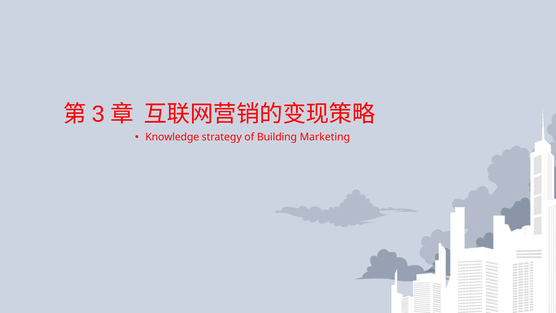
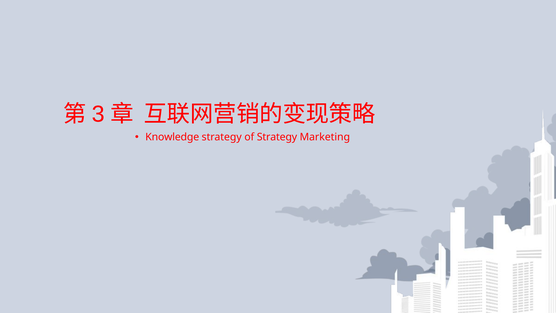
of Building: Building -> Strategy (277, 137)
